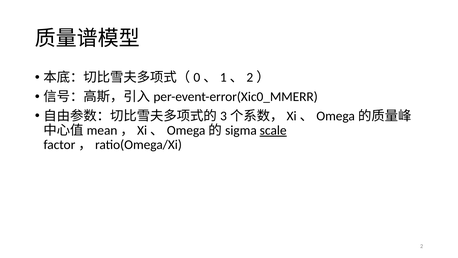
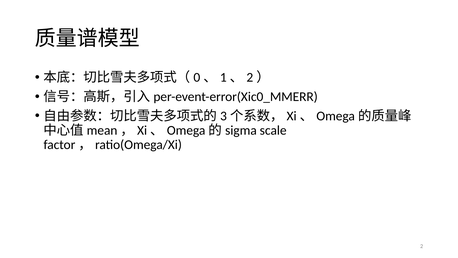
scale underline: present -> none (273, 130)
